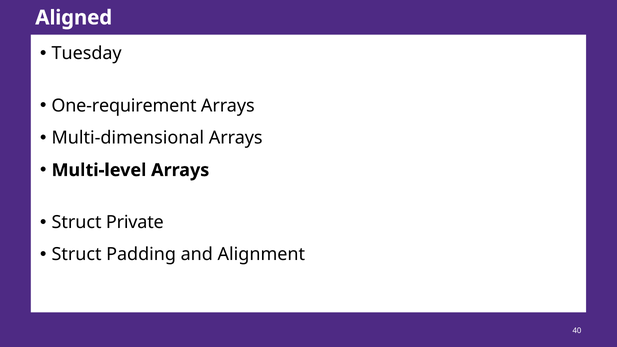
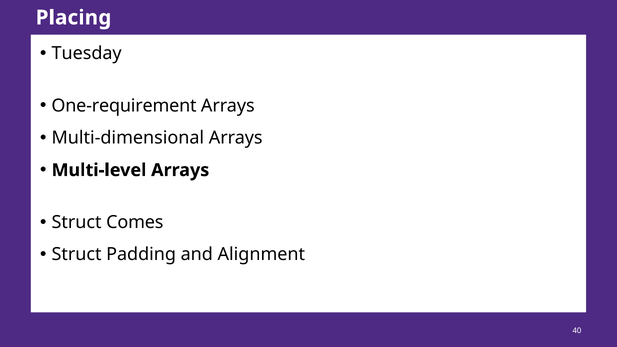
Aligned: Aligned -> Placing (73, 18)
Private: Private -> Comes (135, 222)
